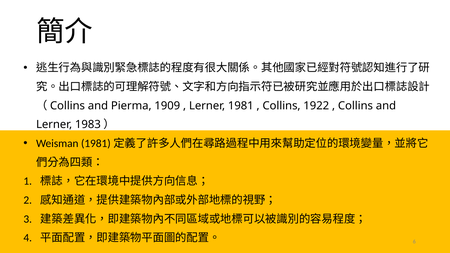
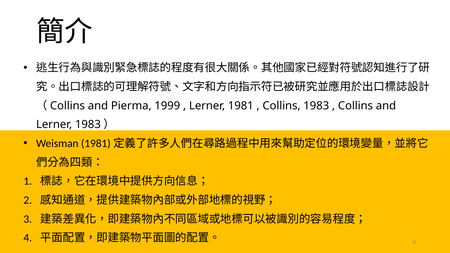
1909: 1909 -> 1999 (167, 106)
Collins 1922: 1922 -> 1983 (316, 106)
